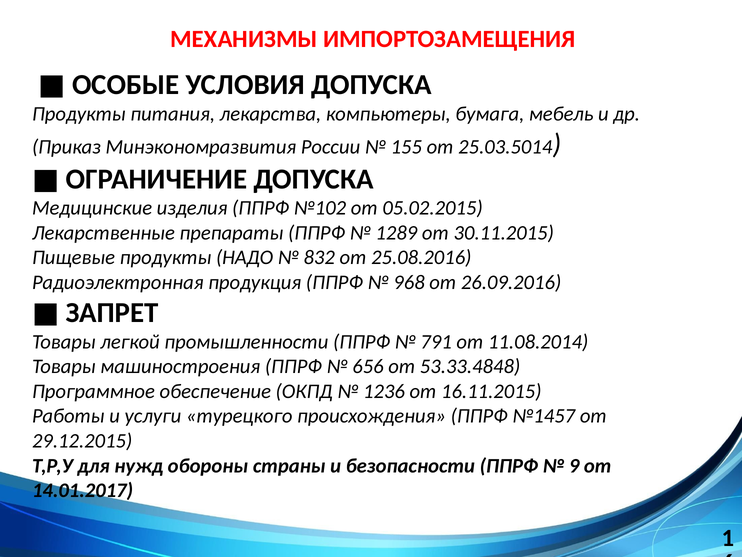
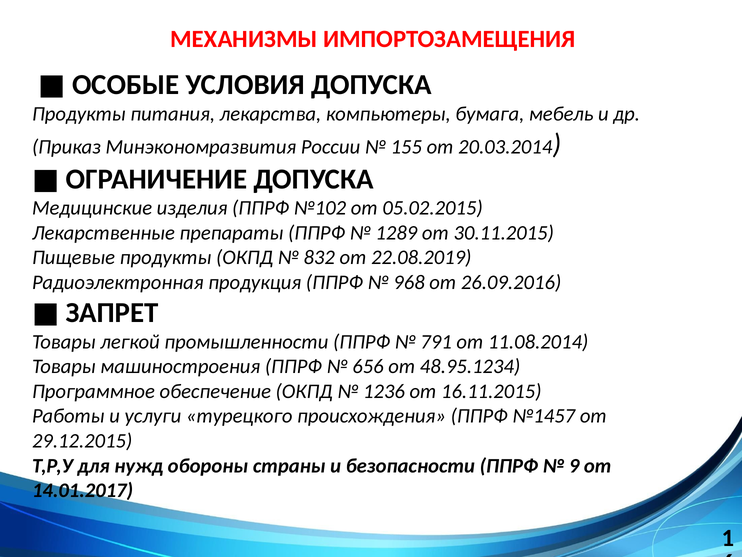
25.03.5014: 25.03.5014 -> 20.03.2014 (505, 147)
продукты НАДО: НАДО -> ОКПД (245, 257)
25.08.2016: 25.08.2016 -> 22.08.2019 (421, 257)
53.33.4848: 53.33.4848 -> 48.95.1234 (470, 366)
